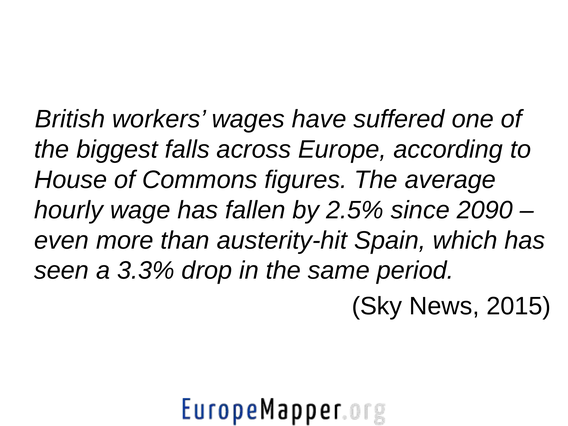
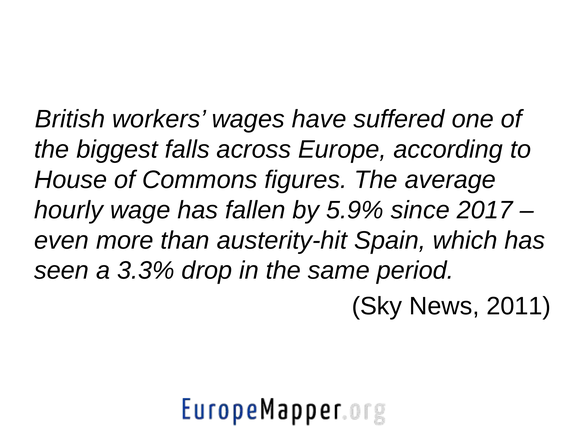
2.5%: 2.5% -> 5.9% (355, 210)
2090: 2090 -> 2017 (485, 210)
2015: 2015 -> 2011 (519, 306)
